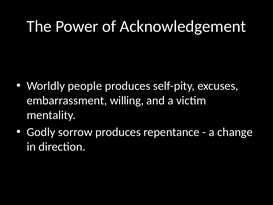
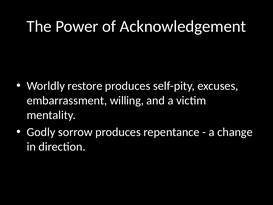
people: people -> restore (85, 86)
